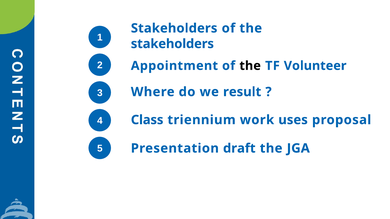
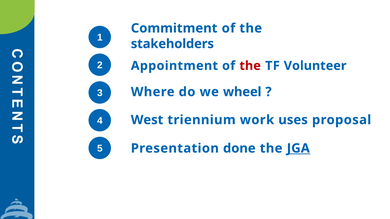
Stakeholders: Stakeholders -> Commitment (174, 28)
the colour: black -> red (250, 66)
result: result -> wheel (242, 92)
Class: Class -> West (147, 120)
draft: draft -> done (239, 149)
JGA underline: none -> present (298, 149)
